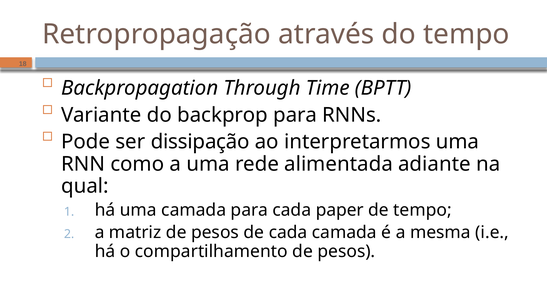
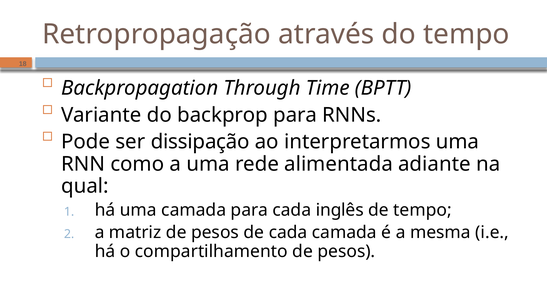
paper: paper -> inglês (340, 210)
